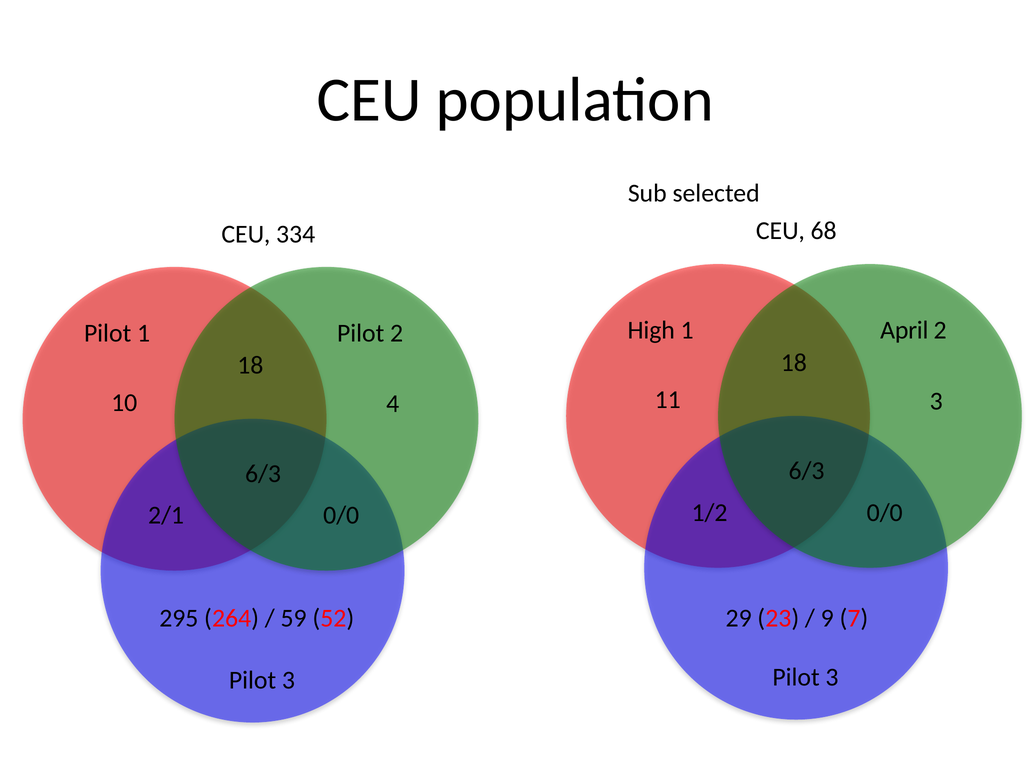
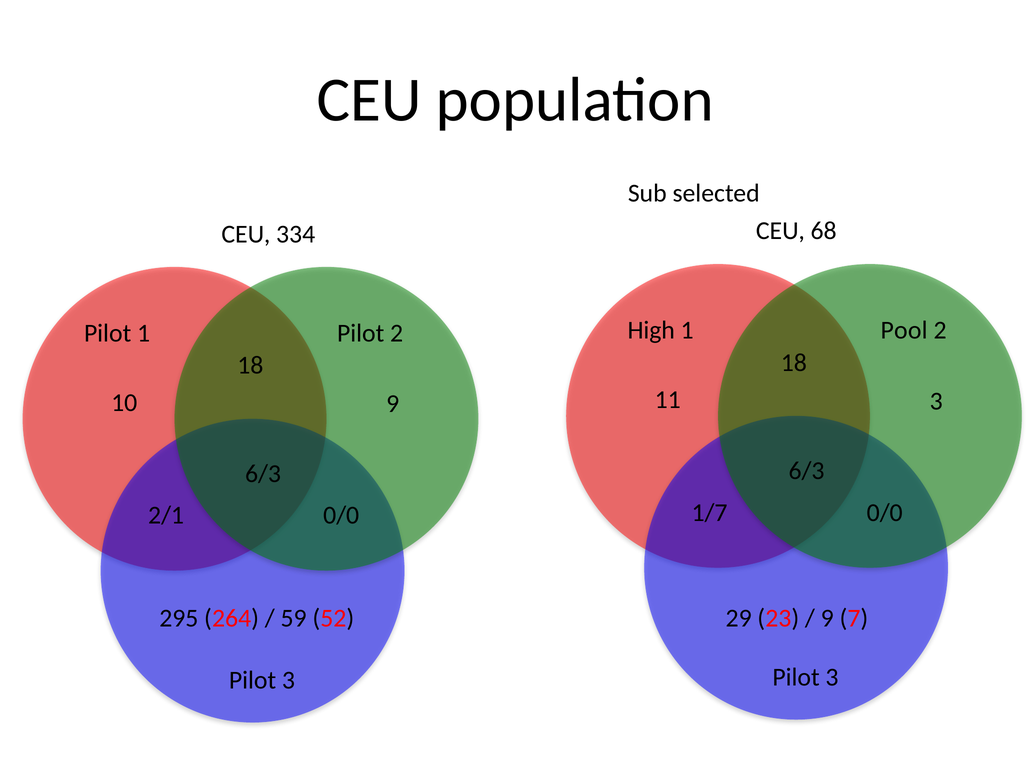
April: April -> Pool (904, 330)
10 4: 4 -> 9 (393, 404)
1/2: 1/2 -> 1/7 (710, 513)
